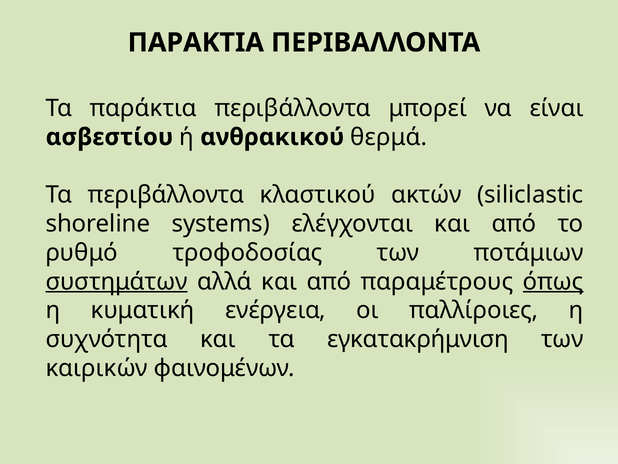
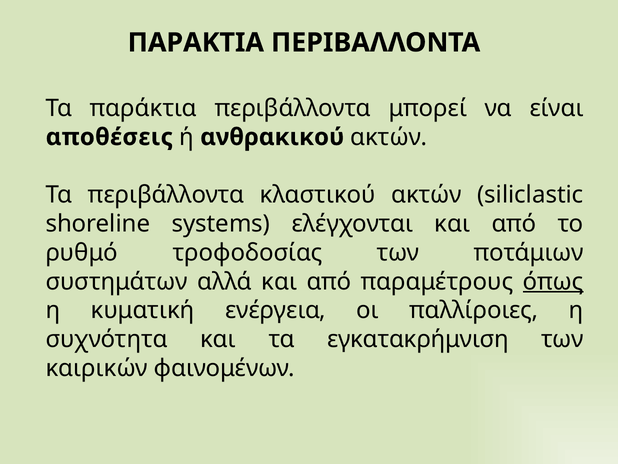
ασβεστίου: ασβεστίου -> αποθέσεις (109, 137)
ανθρακικού θερμά: θερμά -> ακτών (389, 137)
συστημάτων underline: present -> none (117, 281)
